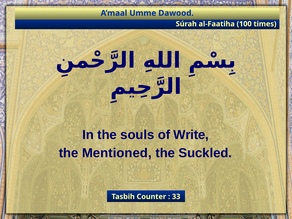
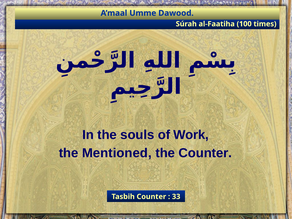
Write: Write -> Work (191, 135)
the Suckled: Suckled -> Counter (205, 153)
